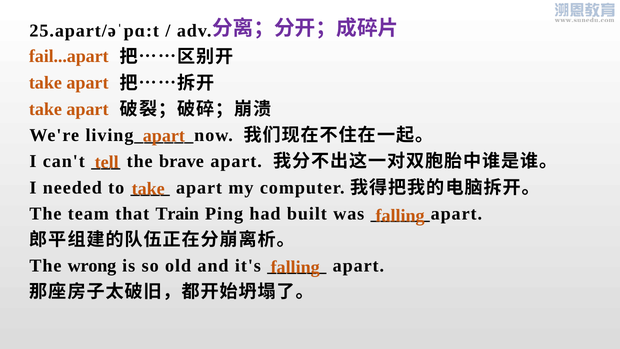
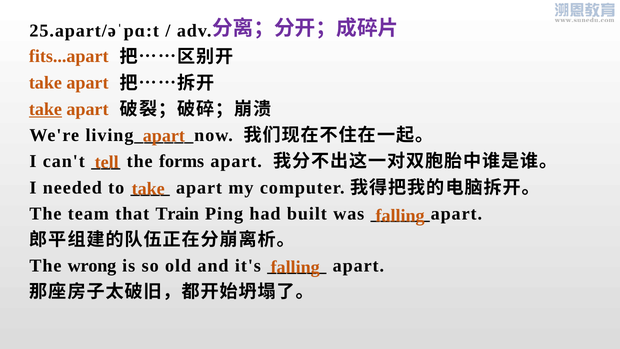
fail...apart: fail...apart -> fits...apart (69, 56)
take underline: none -> present (45, 109)
brave: brave -> forms (182, 161)
